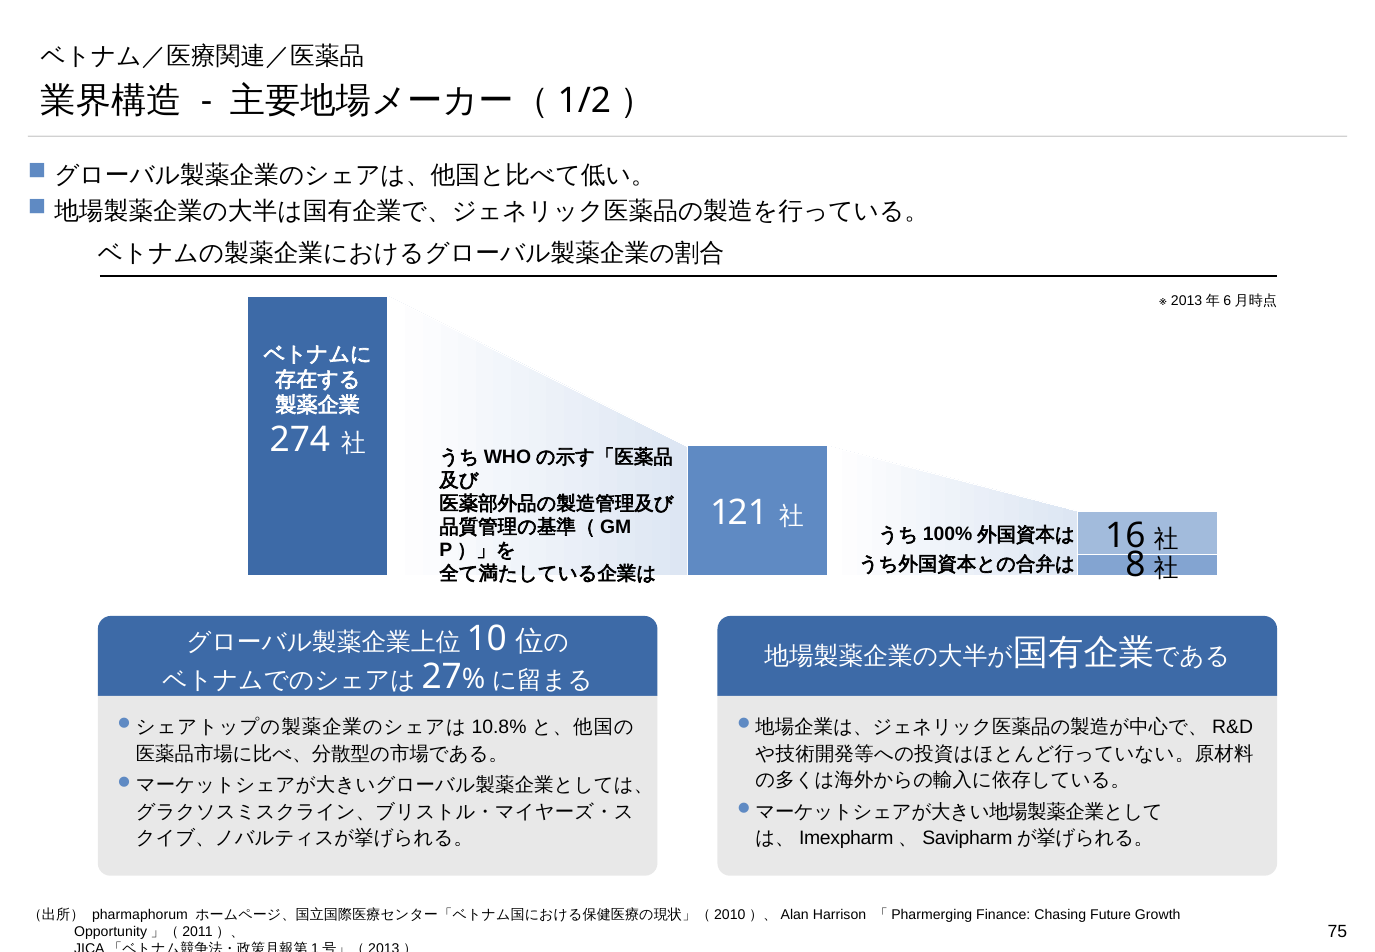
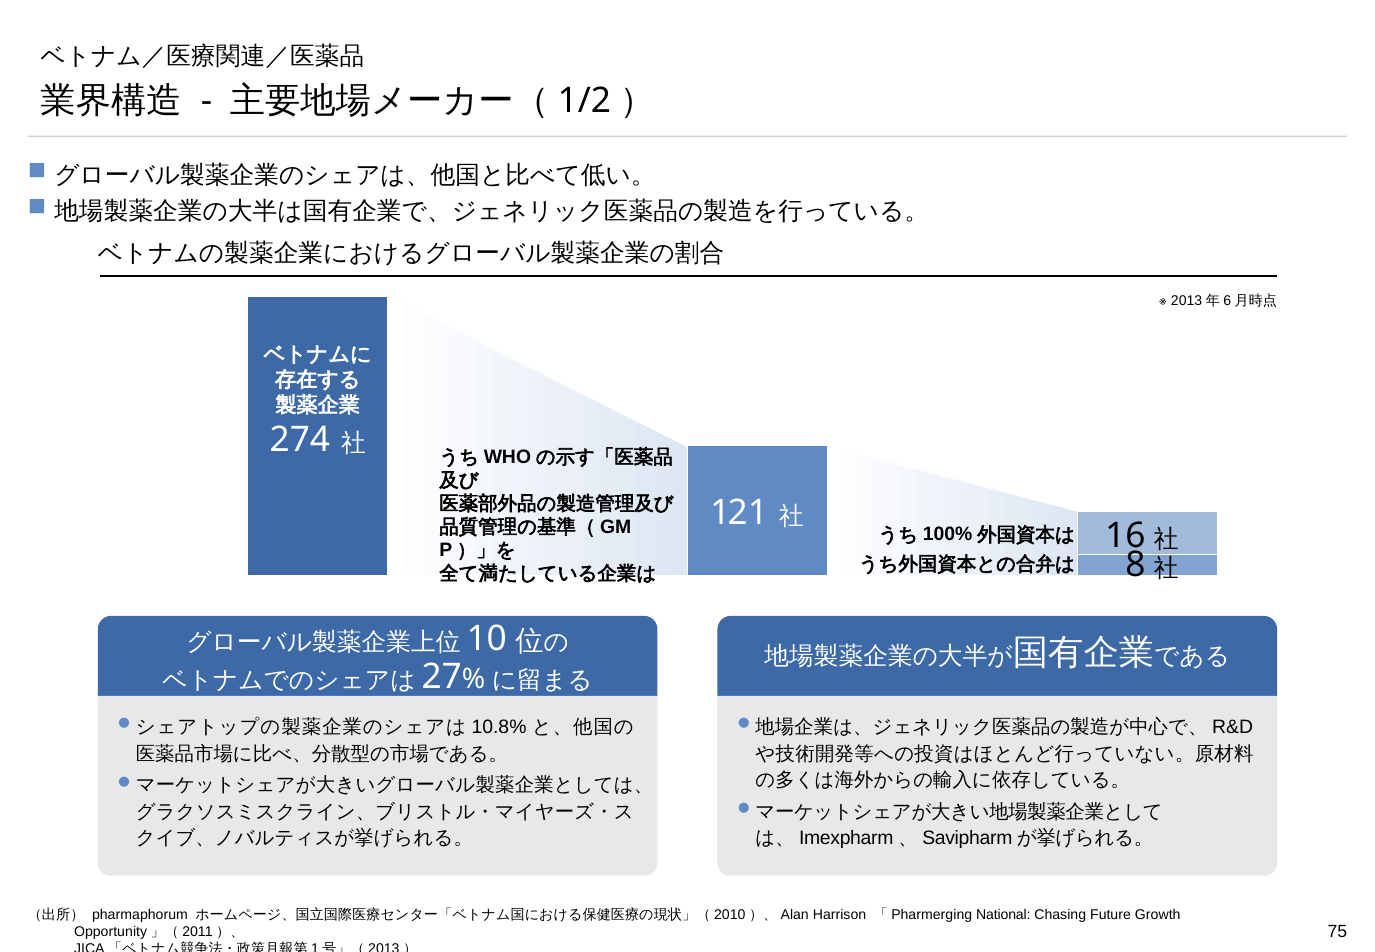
Finance: Finance -> National (1003, 915)
